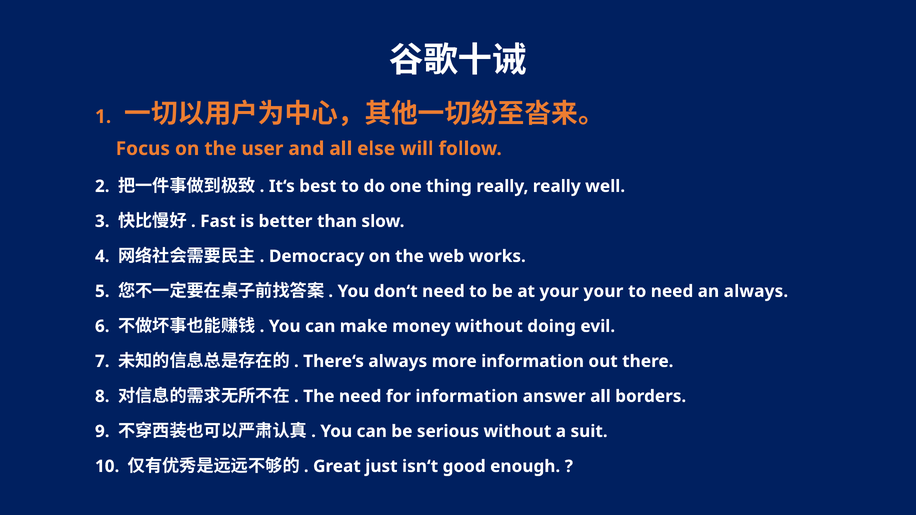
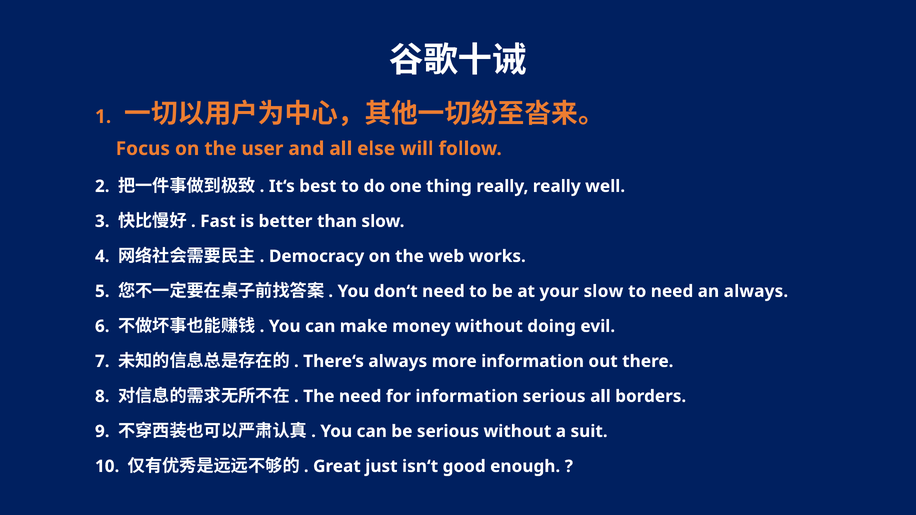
your your: your -> slow (603, 291)
information answer: answer -> serious (554, 396)
